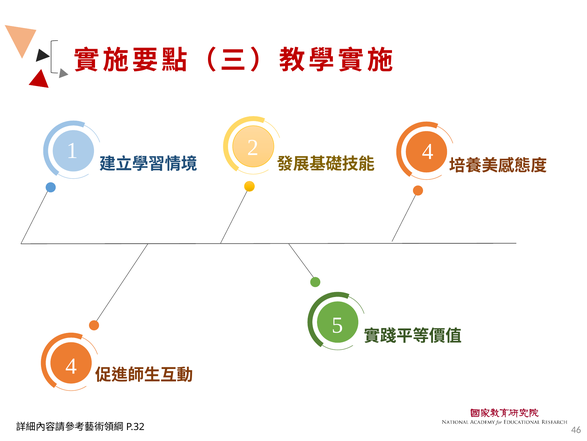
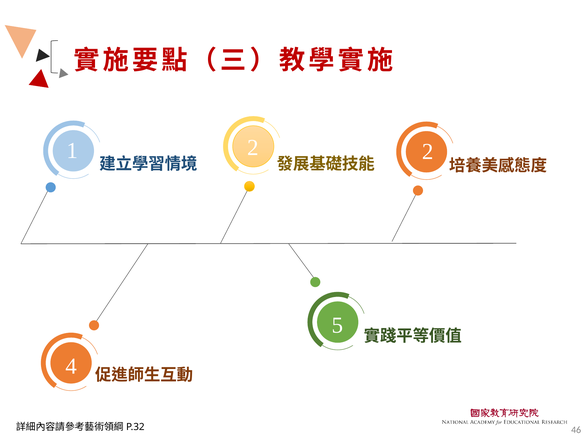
2 4: 4 -> 2 (428, 151)
